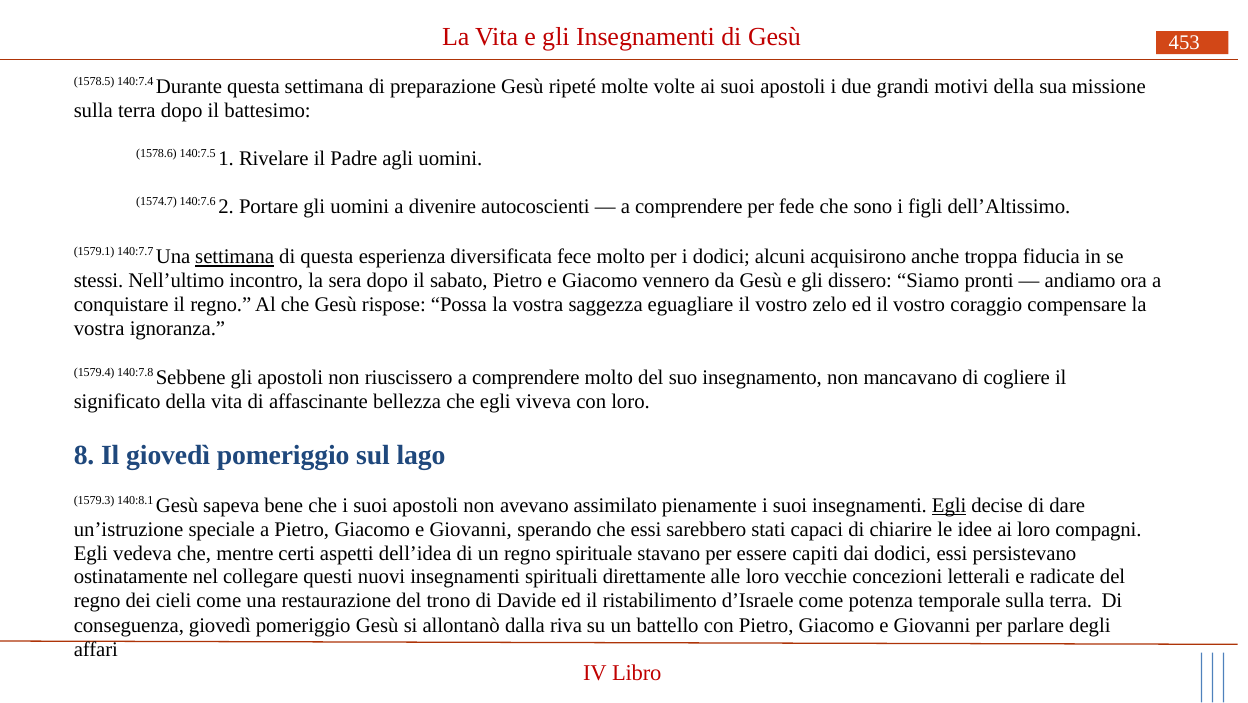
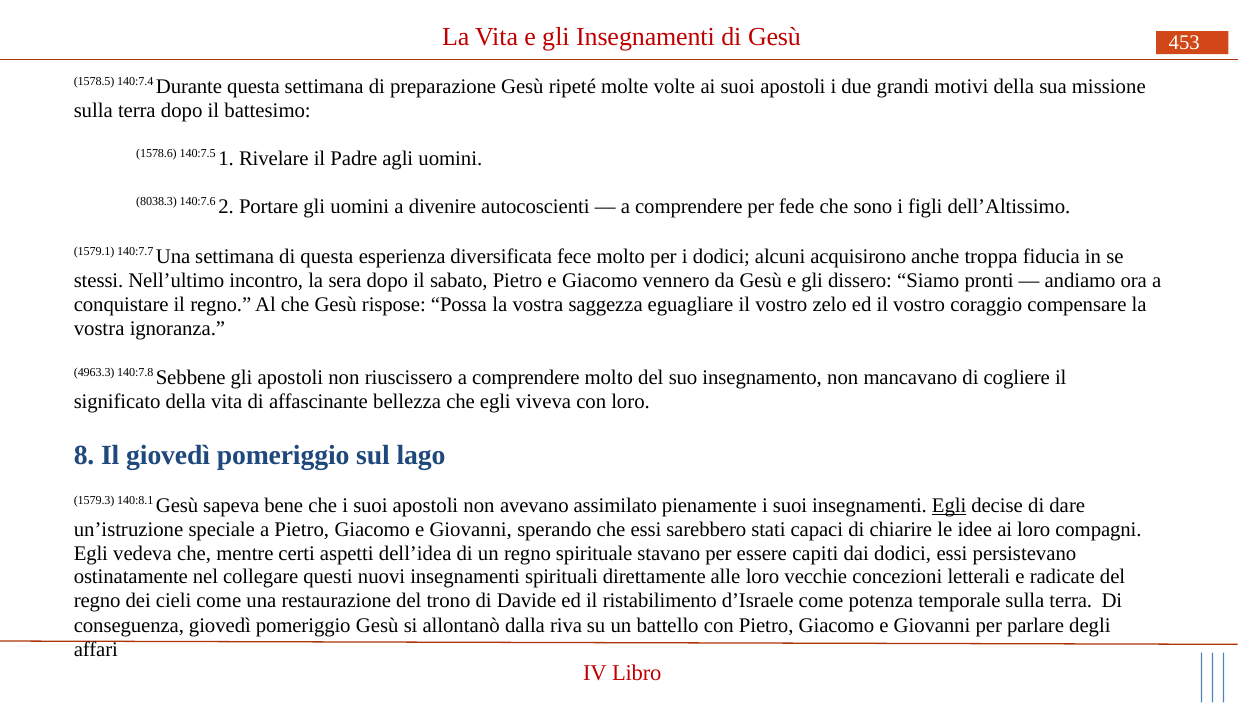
1574.7: 1574.7 -> 8038.3 (157, 202)
settimana underline: present -> none (235, 257)
1579.4: 1579.4 -> 4963.3 (94, 373)
